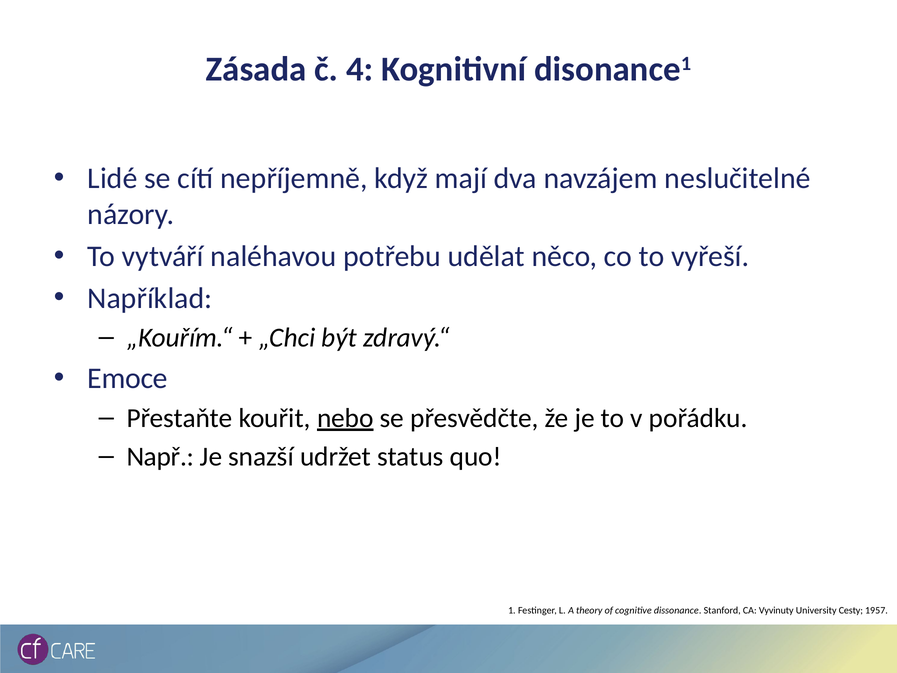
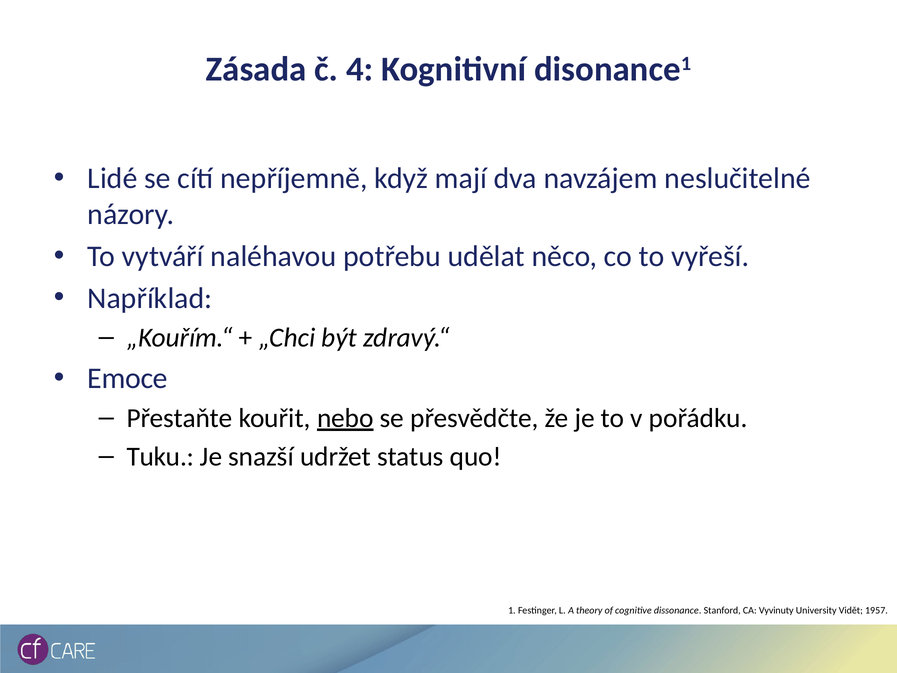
Např: Např -> Tuku (160, 456)
Cesty: Cesty -> Vidět (851, 610)
